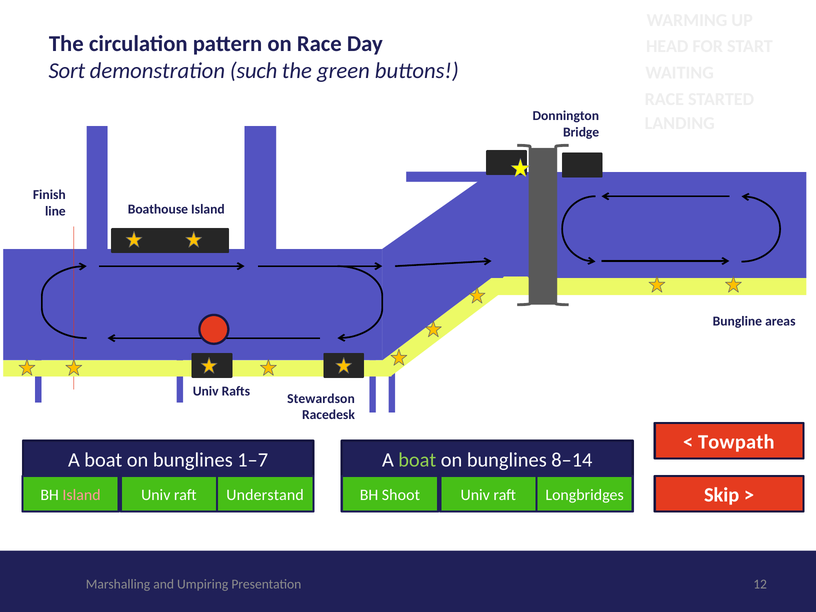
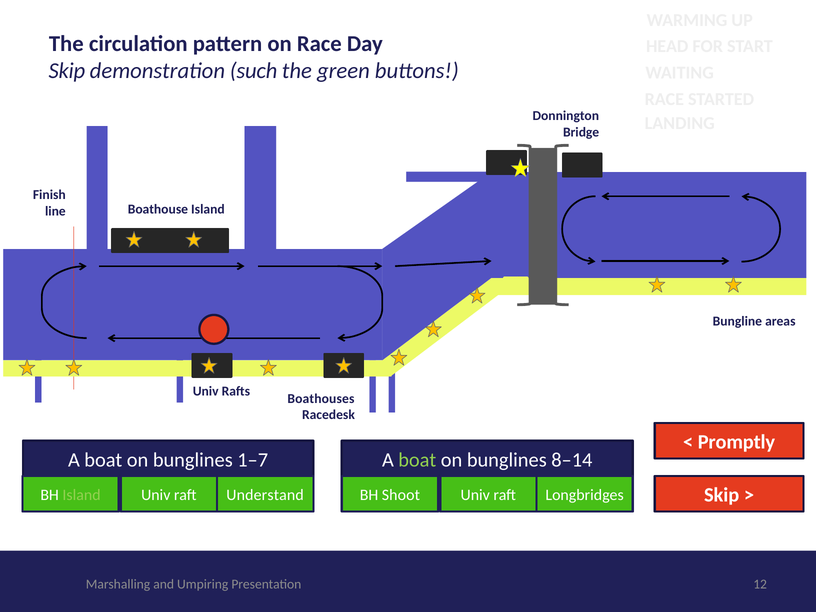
Sort: Sort -> Skip (67, 71)
Stewardson: Stewardson -> Boathouses (321, 399)
Towpath: Towpath -> Promptly (736, 442)
Island colour: pink -> light green (82, 495)
